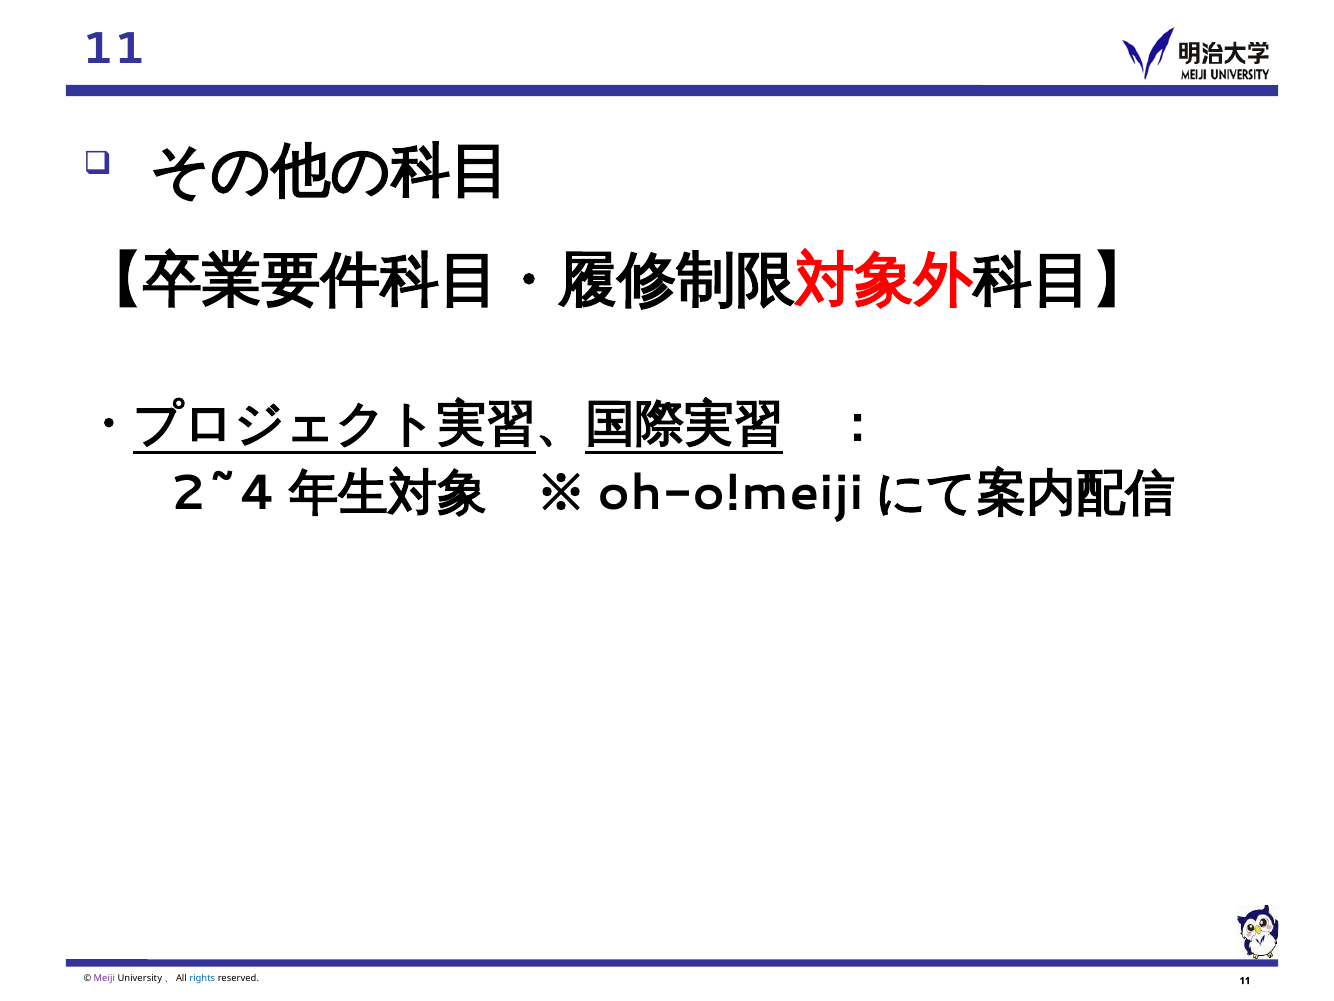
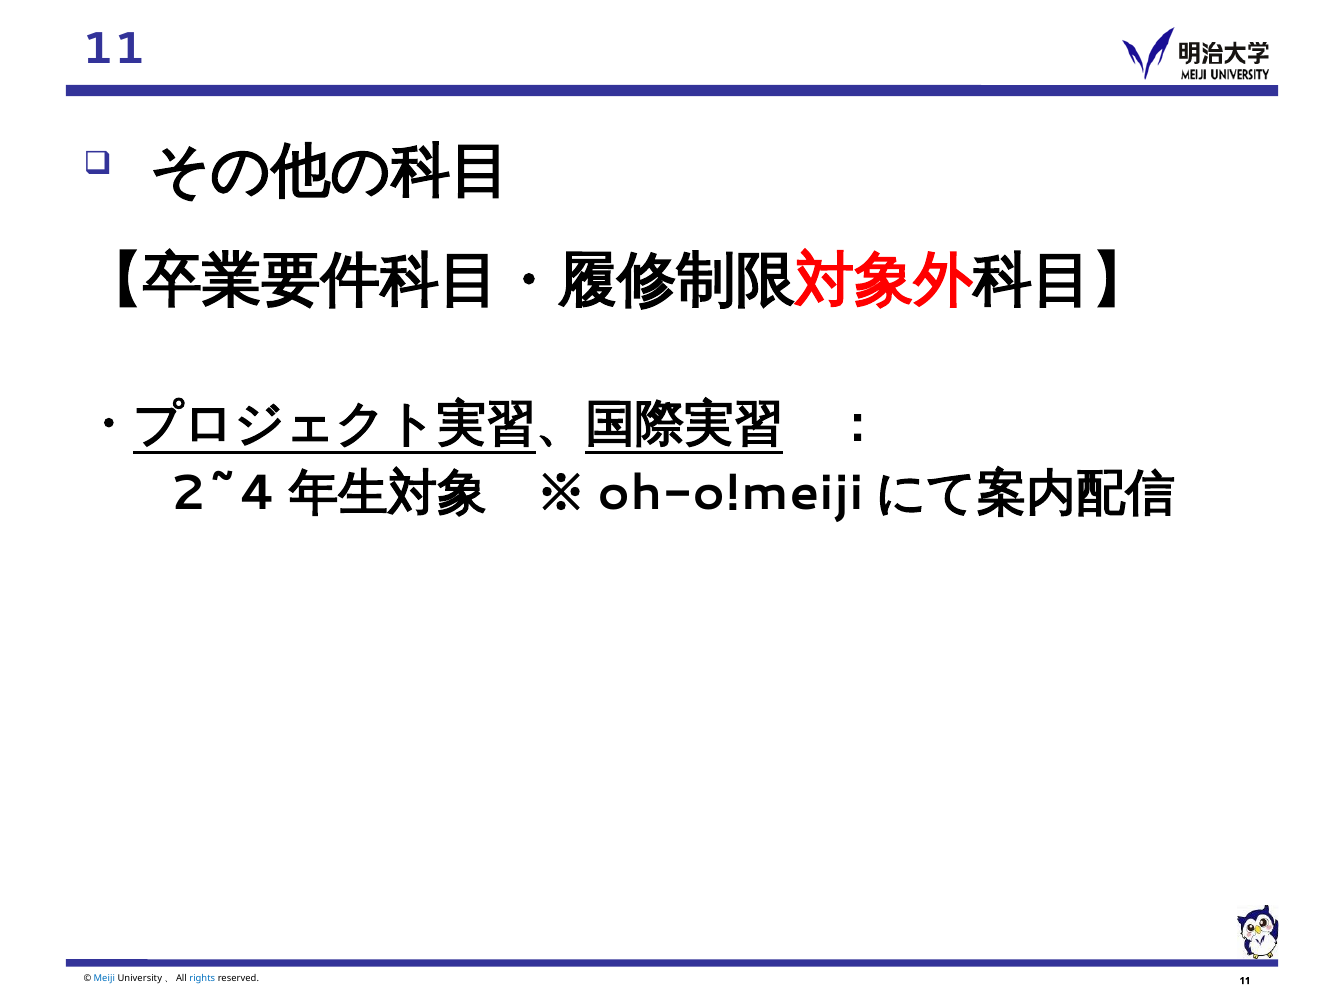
Meiji colour: purple -> blue (104, 978)
